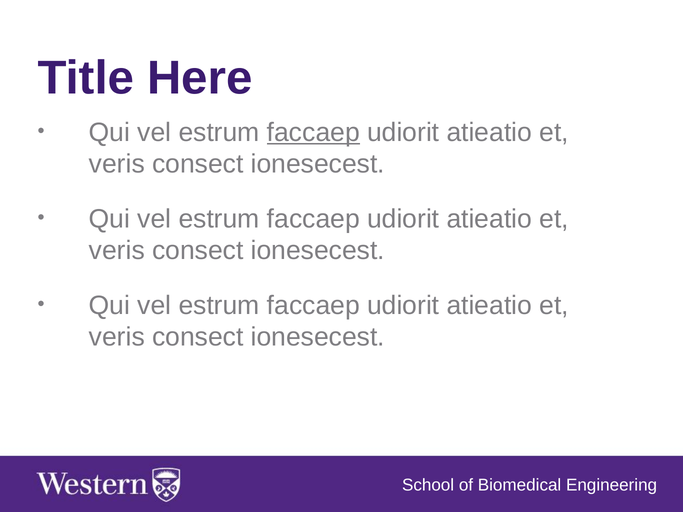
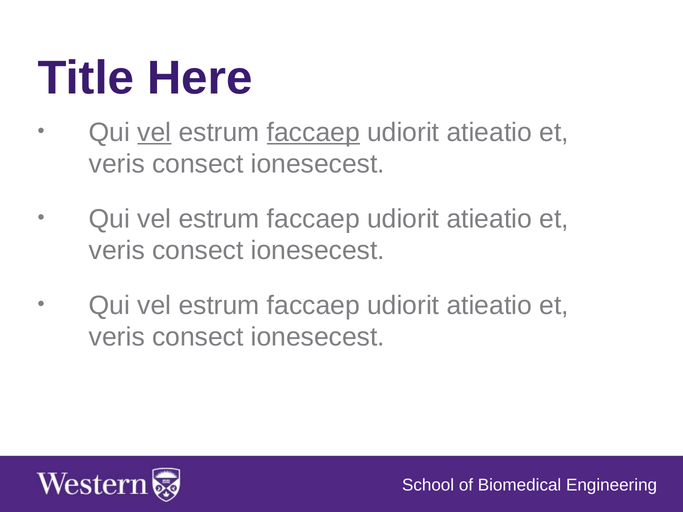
vel underline: none -> present (154, 132)
